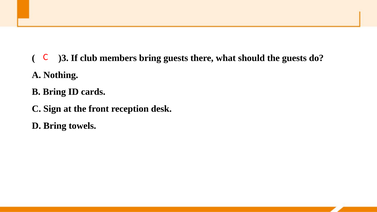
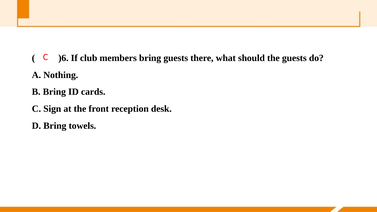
)3: )3 -> )6 (63, 58)
